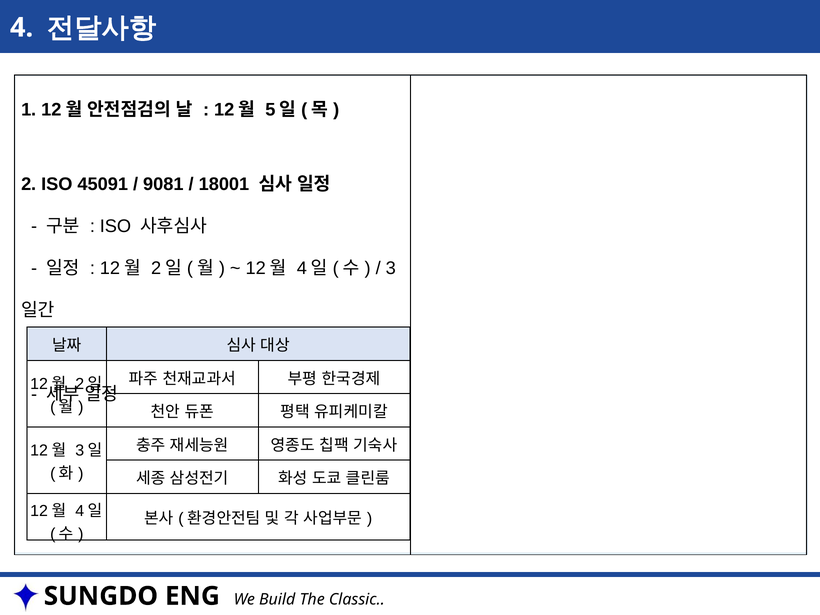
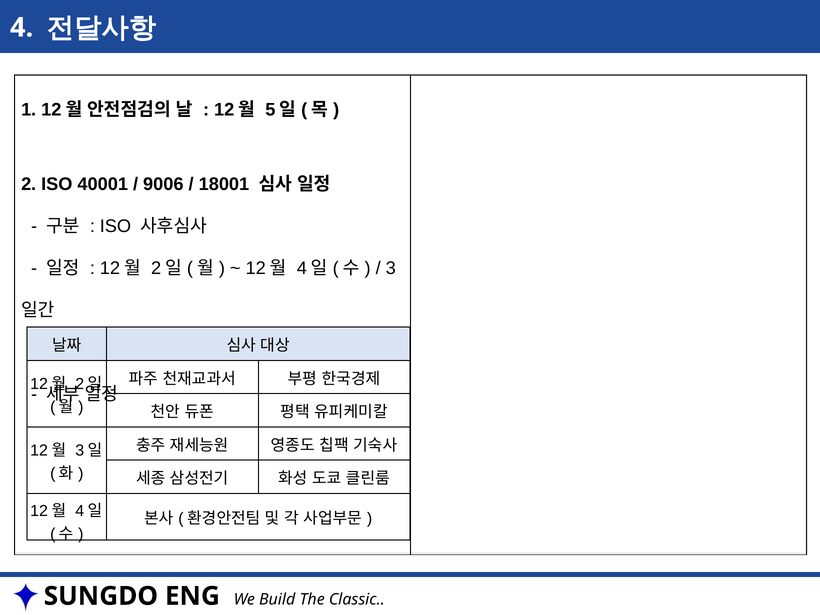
45091: 45091 -> 40001 (103, 184)
9081: 9081 -> 9006 (163, 184)
